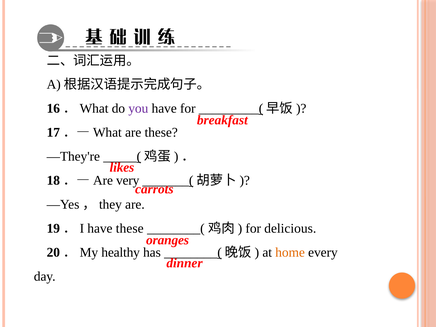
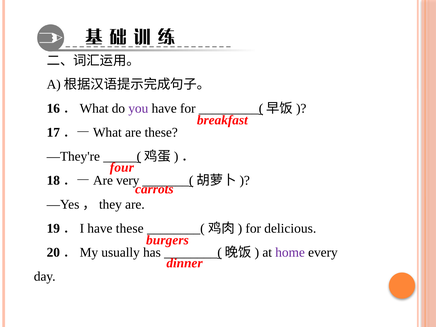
likes: likes -> four (122, 167)
oranges: oranges -> burgers (167, 240)
healthy: healthy -> usually (121, 252)
home colour: orange -> purple (290, 252)
